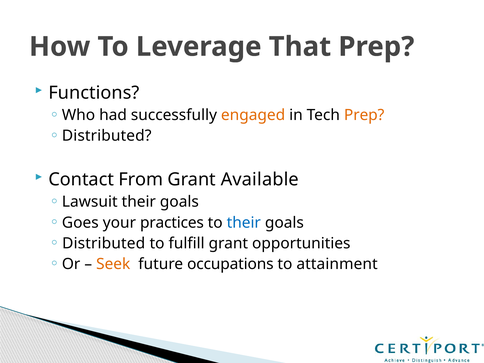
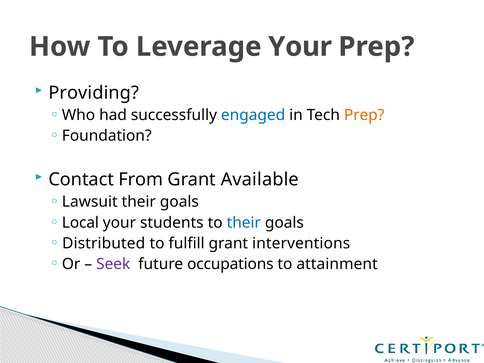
Leverage That: That -> Your (300, 47)
Functions: Functions -> Providing (94, 93)
engaged colour: orange -> blue (253, 115)
Distributed: Distributed -> Foundation (107, 136)
Goes: Goes -> Local (80, 223)
practices: practices -> students (172, 223)
opportunities: opportunities -> interventions (301, 243)
Seek colour: orange -> purple (113, 264)
